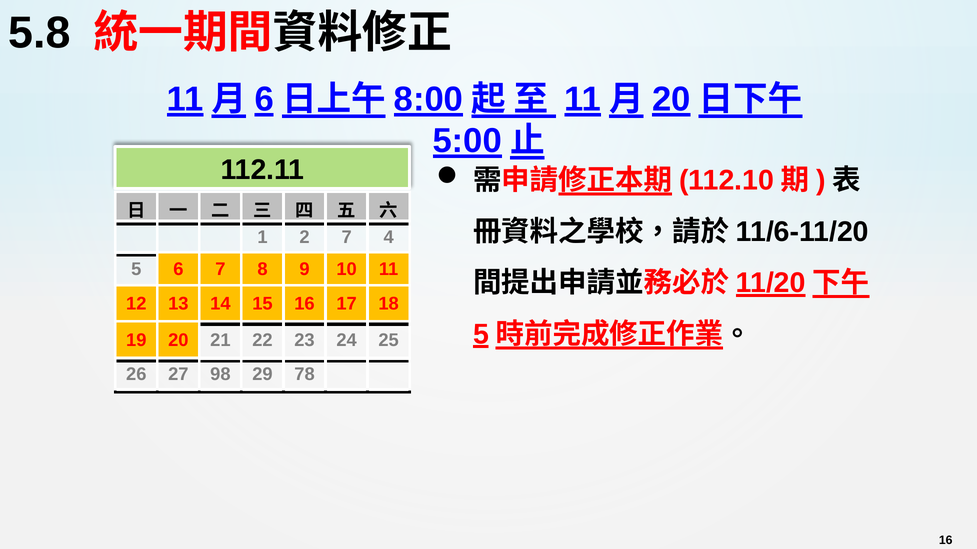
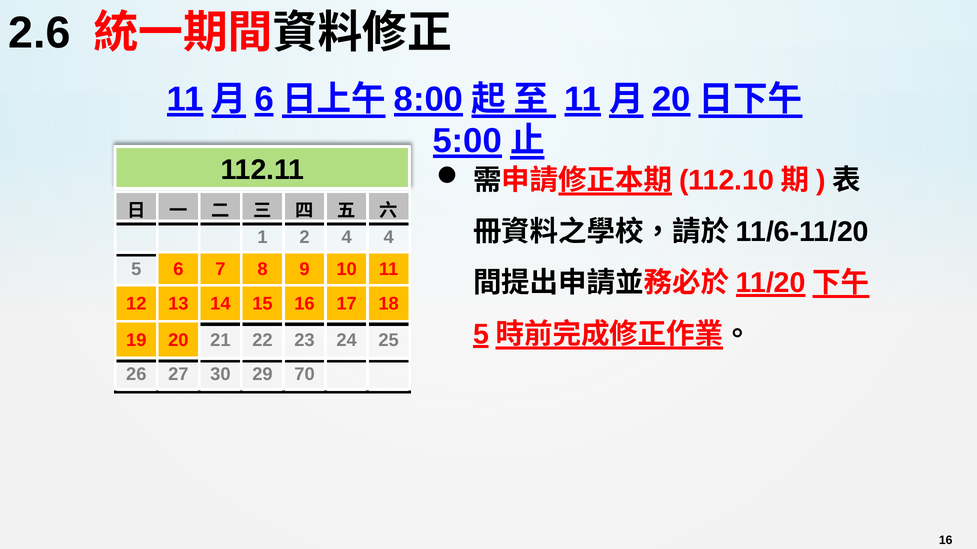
5.8: 5.8 -> 2.6 (39, 33)
2 7: 7 -> 4 (347, 238)
98: 98 -> 30 (220, 375)
78: 78 -> 70 (305, 375)
